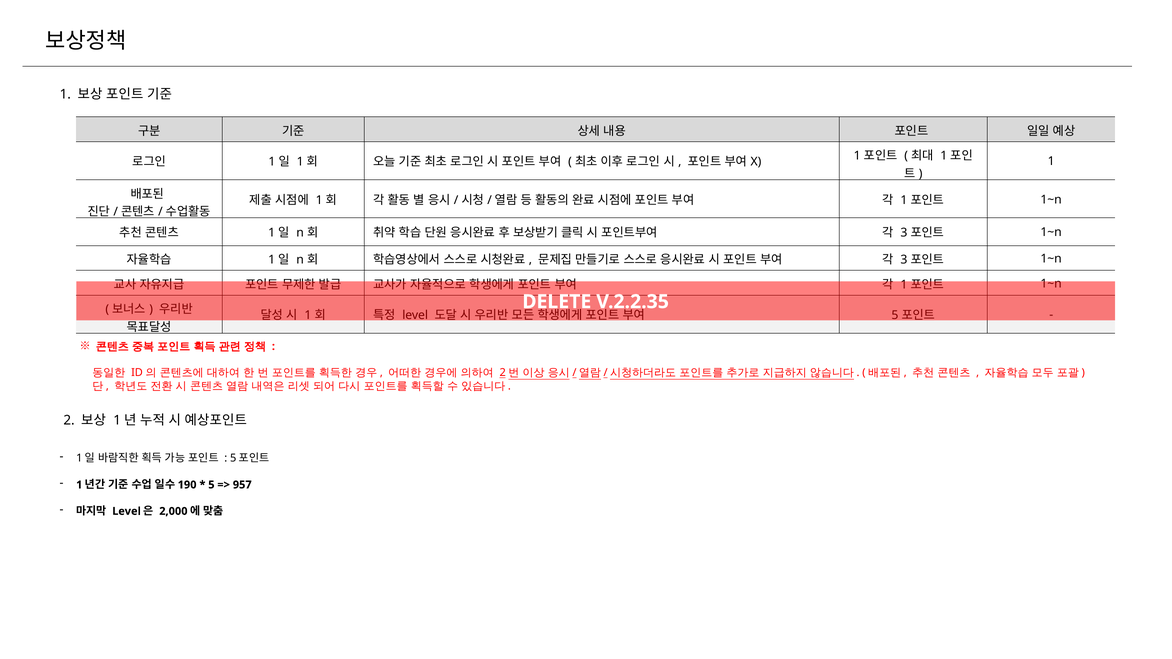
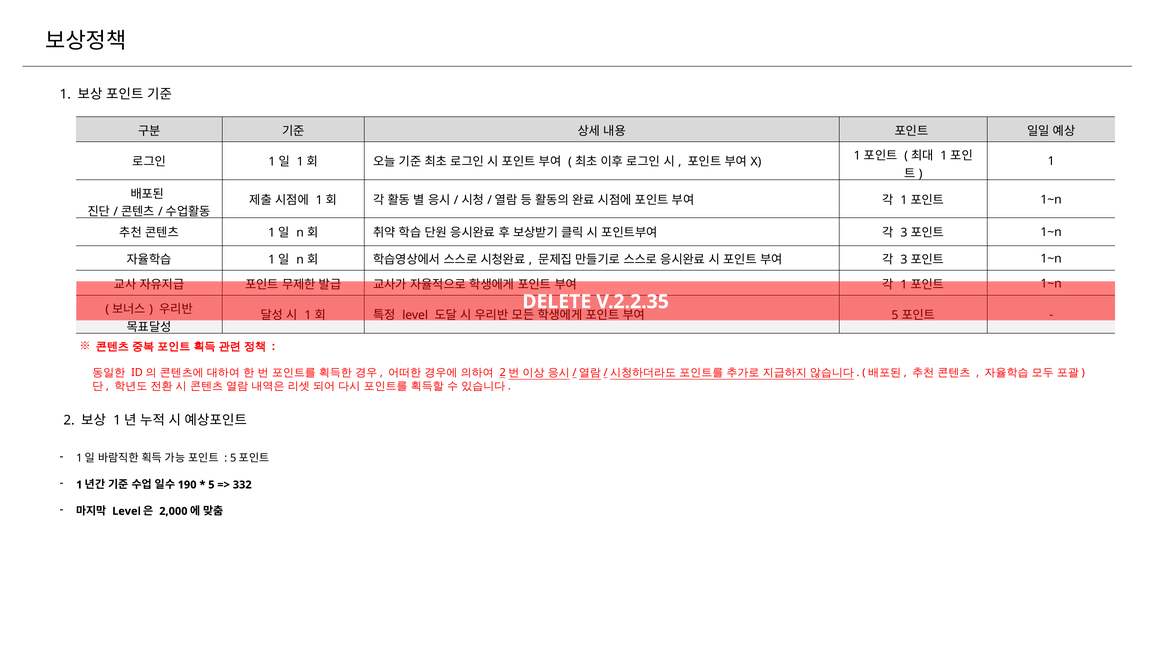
957: 957 -> 332 (242, 485)
